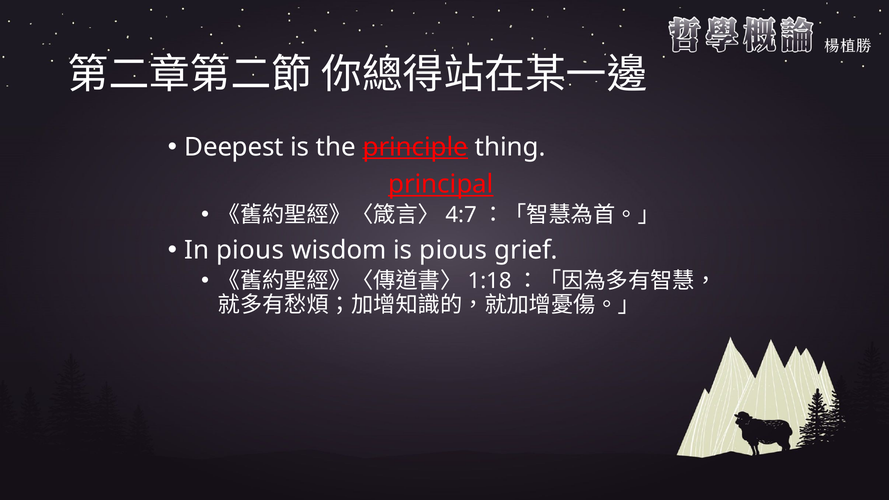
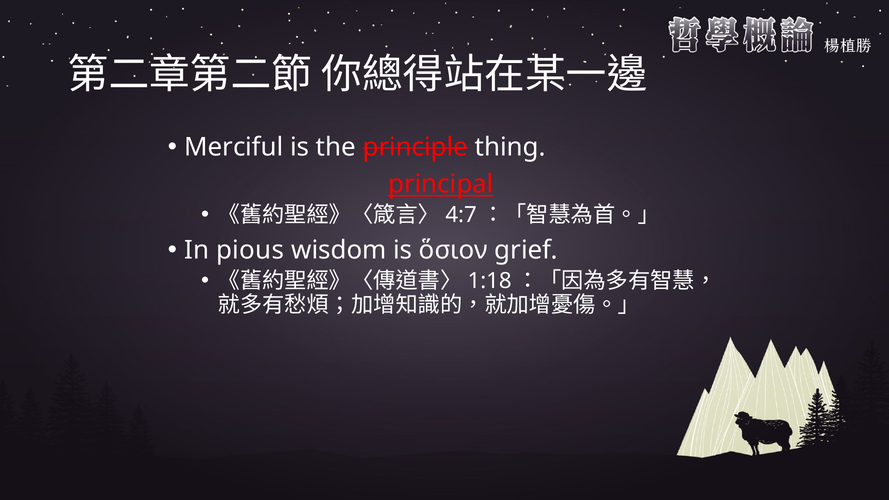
Deepest: Deepest -> Merciful (234, 147)
principle underline: present -> none (415, 147)
is pious: pious -> ὅσιον (453, 250)
